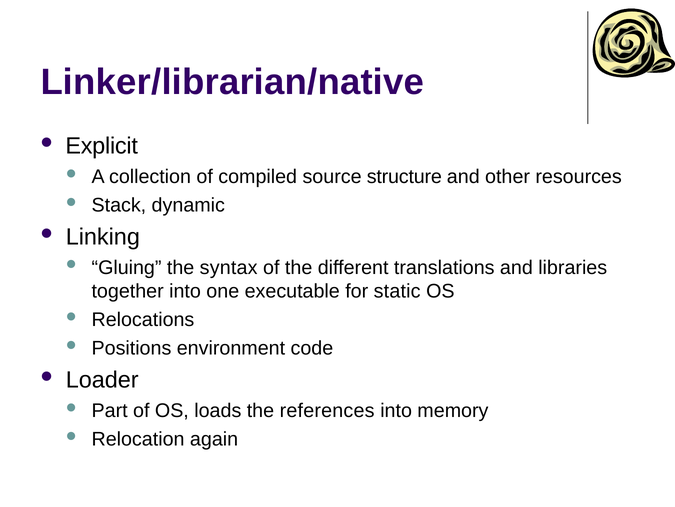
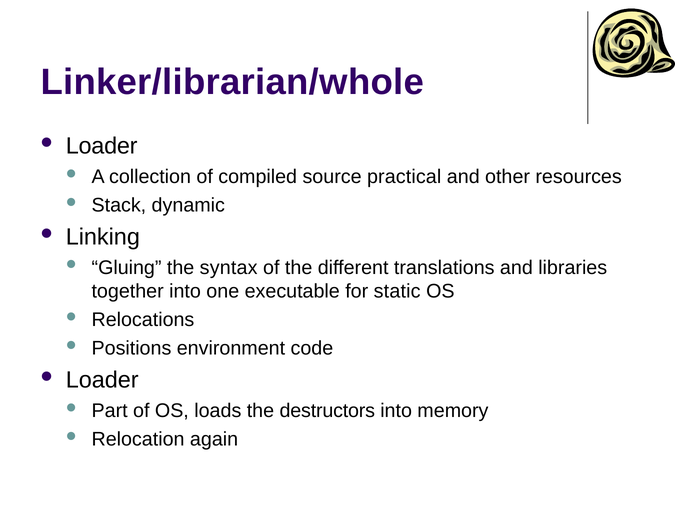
Linker/librarian/native: Linker/librarian/native -> Linker/librarian/whole (232, 82)
Explicit: Explicit -> Loader (102, 146)
structure: structure -> practical (404, 176)
references: references -> destructors (327, 410)
